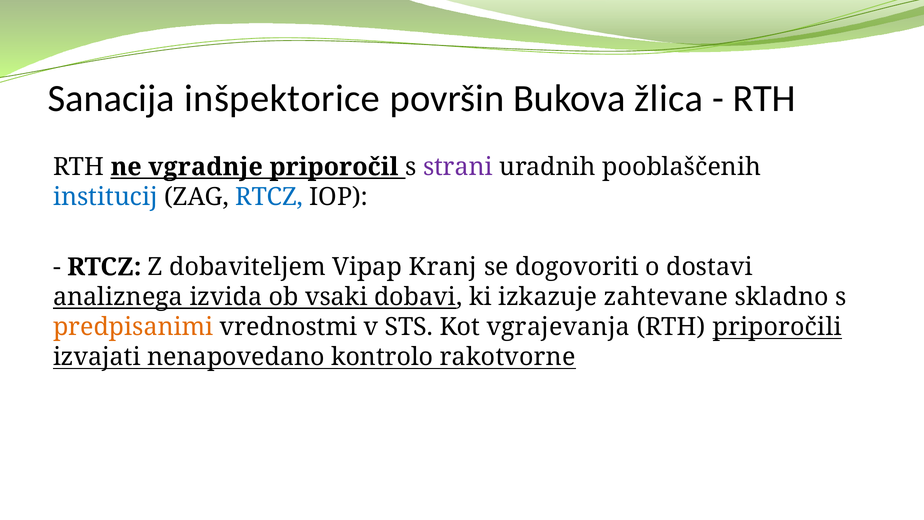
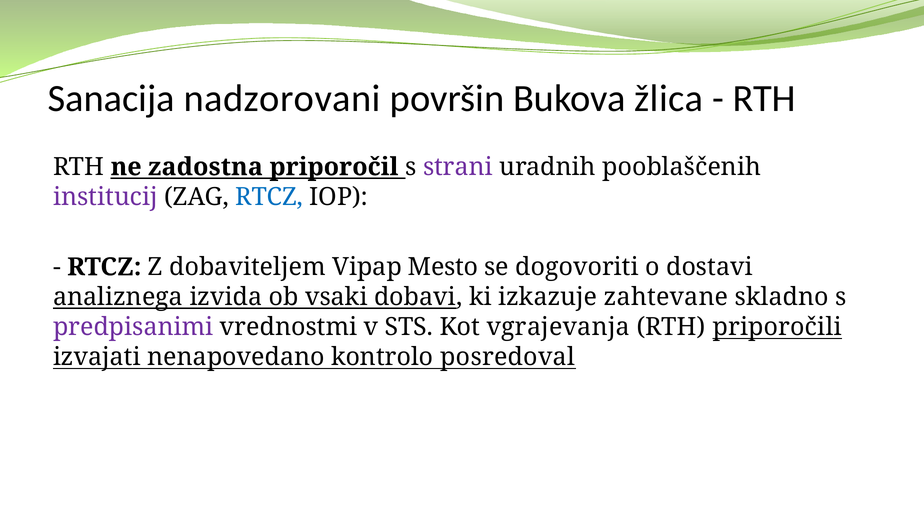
inšpektorice: inšpektorice -> nadzorovani (282, 98)
vgradnje: vgradnje -> zadostna (206, 167)
institucij colour: blue -> purple (105, 197)
Kranj: Kranj -> Mesto (443, 267)
predpisanimi colour: orange -> purple (133, 327)
rakotvorne: rakotvorne -> posredoval (508, 357)
